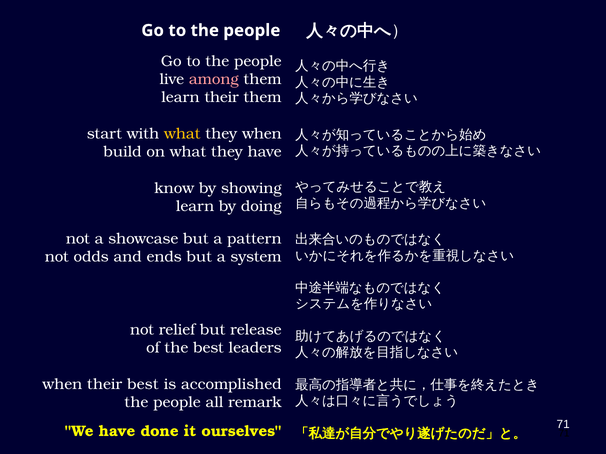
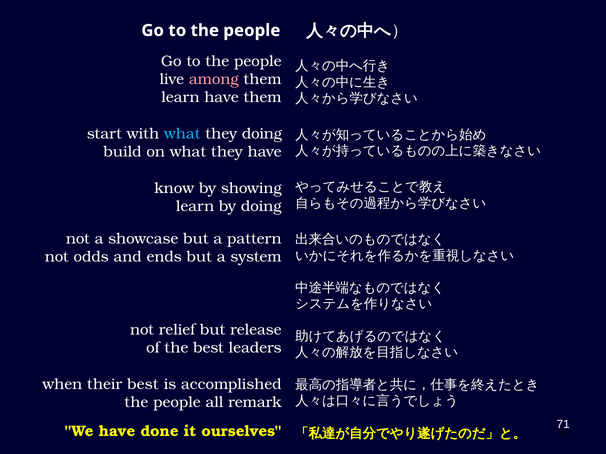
learn their: their -> have (222, 98)
what colour: yellow -> light blue (182, 134)
they when: when -> doing (262, 134)
